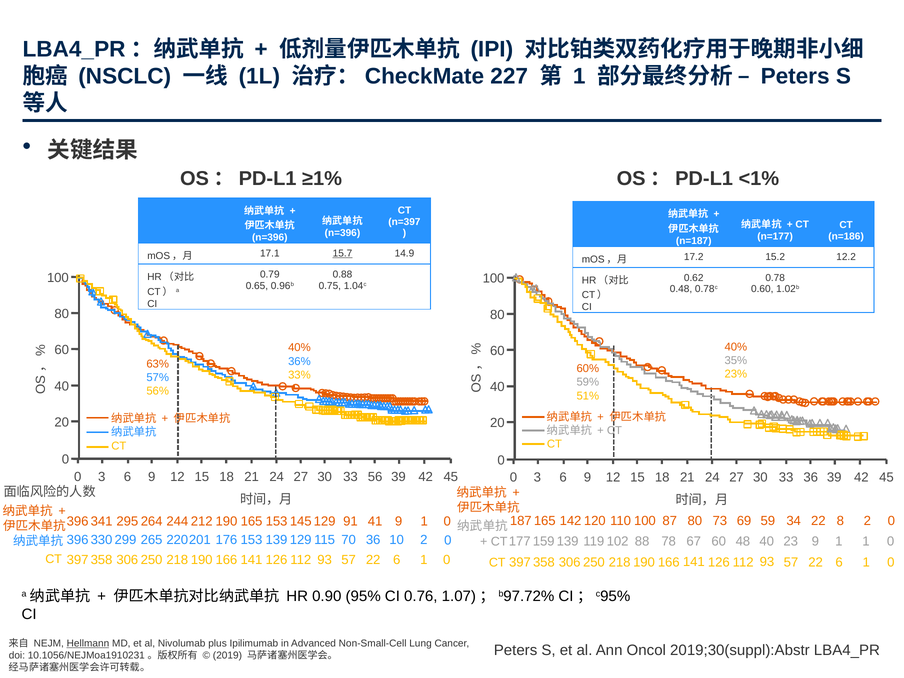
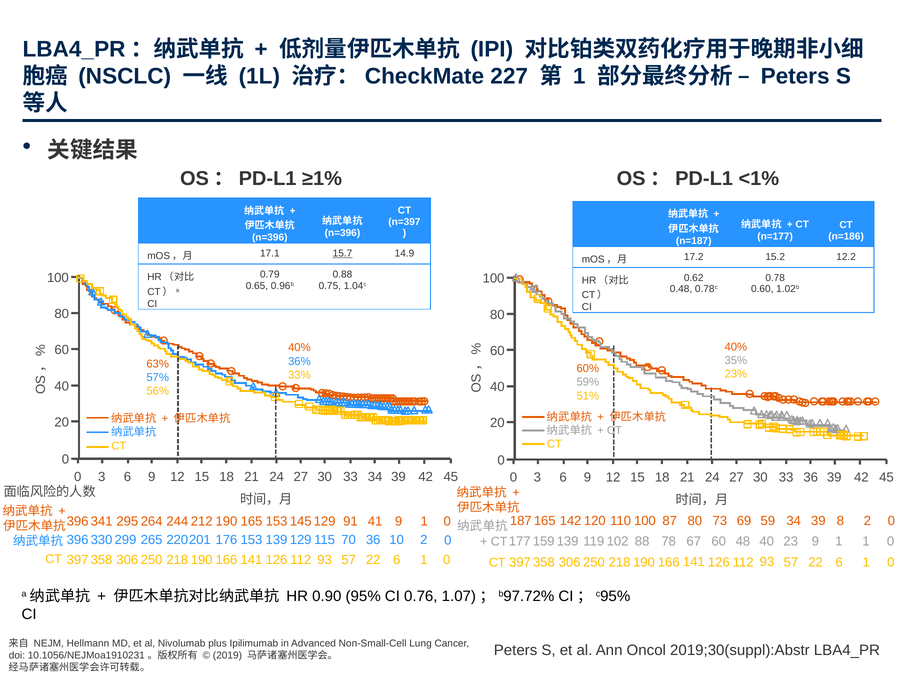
33 56: 56 -> 34 (375, 477)
34 22: 22 -> 39 (818, 521)
Hellmann underline: present -> none (88, 644)
